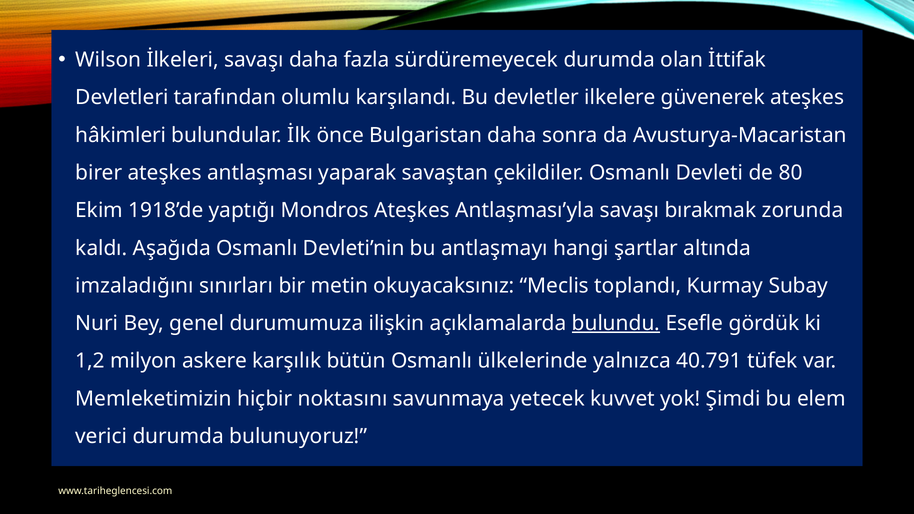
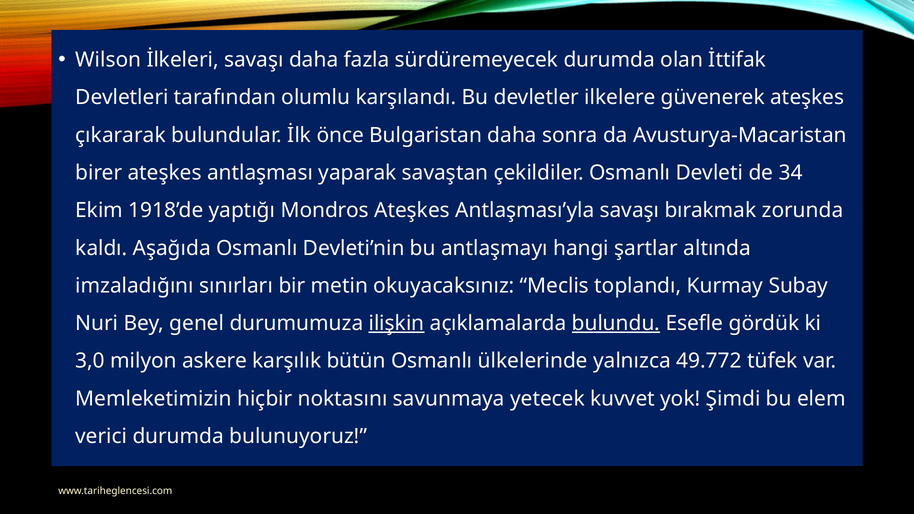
hâkimleri: hâkimleri -> çıkararak (121, 135)
80: 80 -> 34 (791, 173)
ilişkin underline: none -> present (397, 323)
1,2: 1,2 -> 3,0 (90, 361)
40.791: 40.791 -> 49.772 (709, 361)
